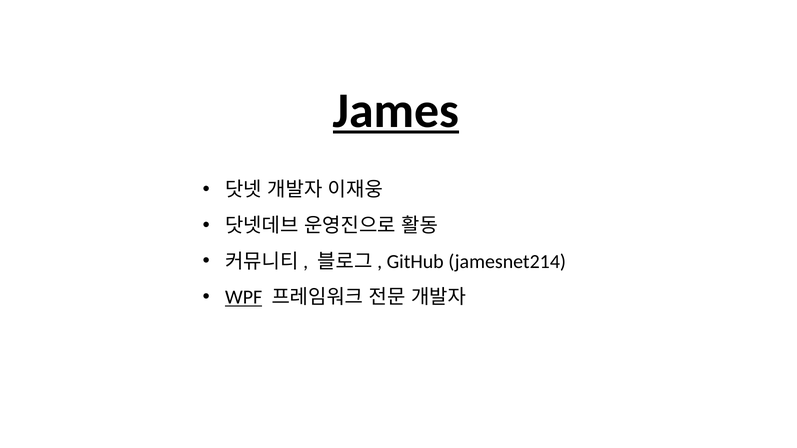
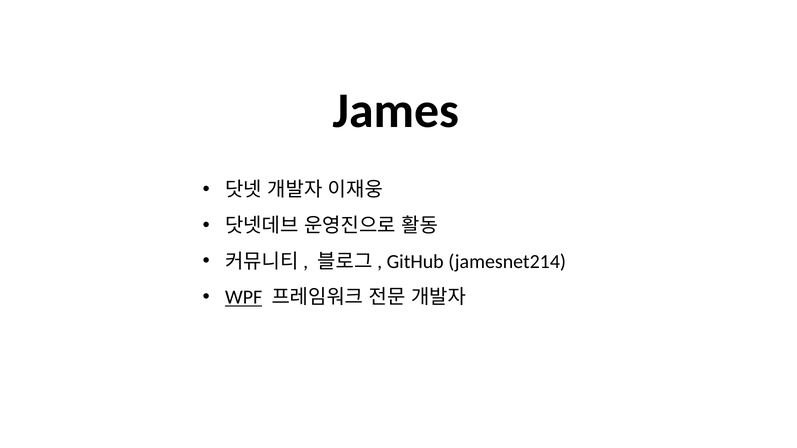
James underline: present -> none (396, 111)
